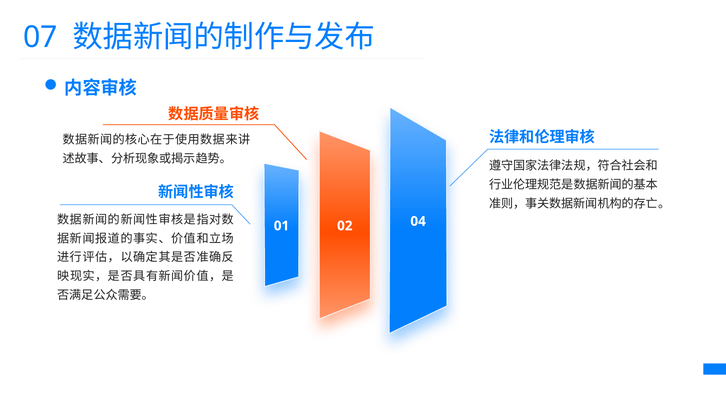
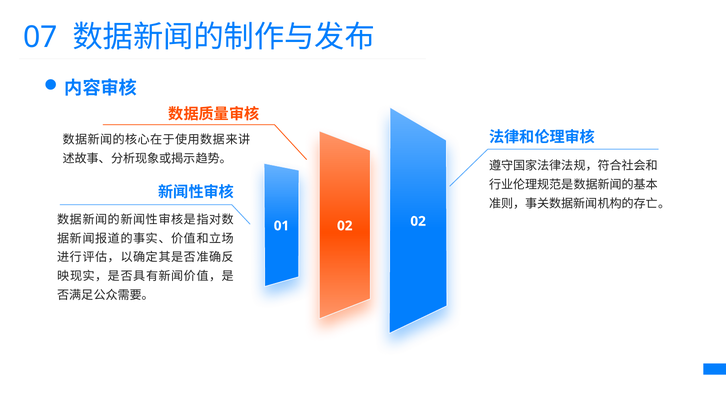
02 04: 04 -> 02 (418, 221)
